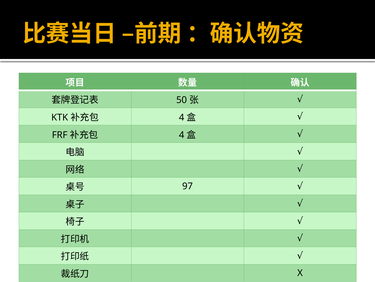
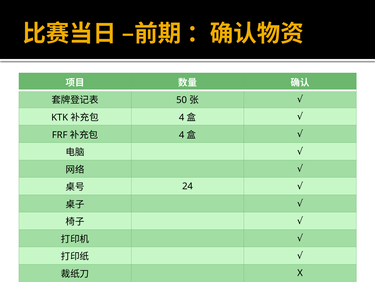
97: 97 -> 24 (188, 186)
